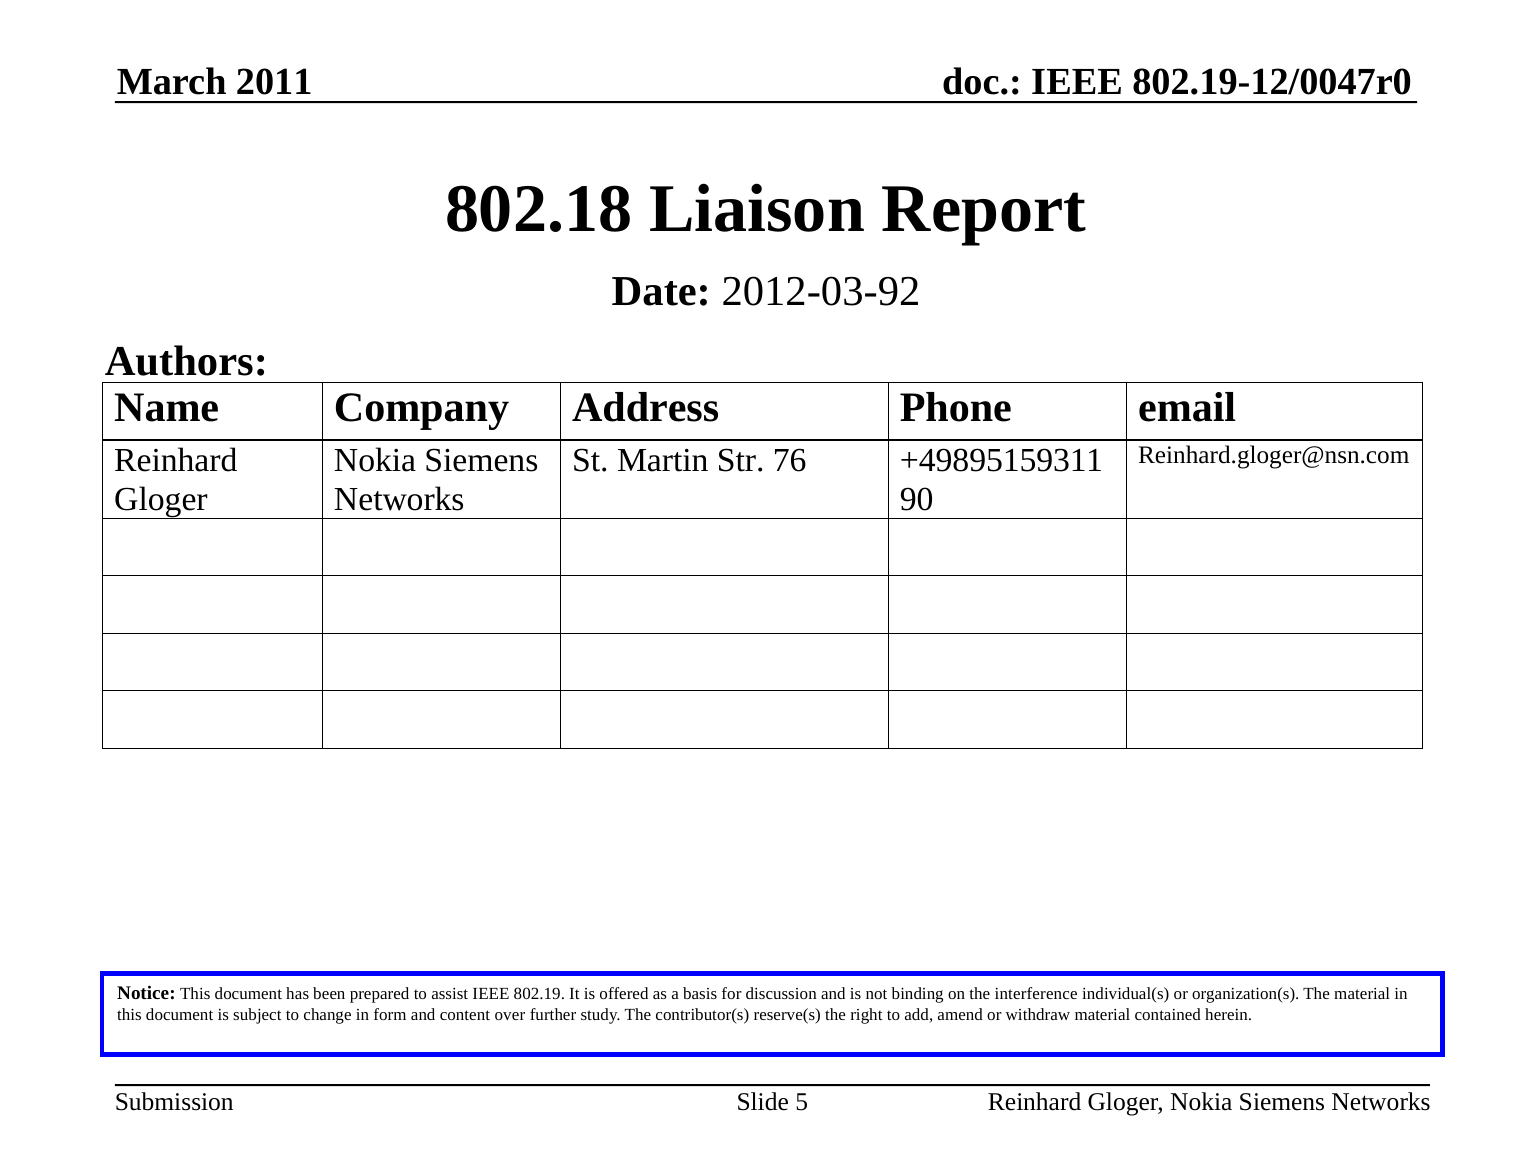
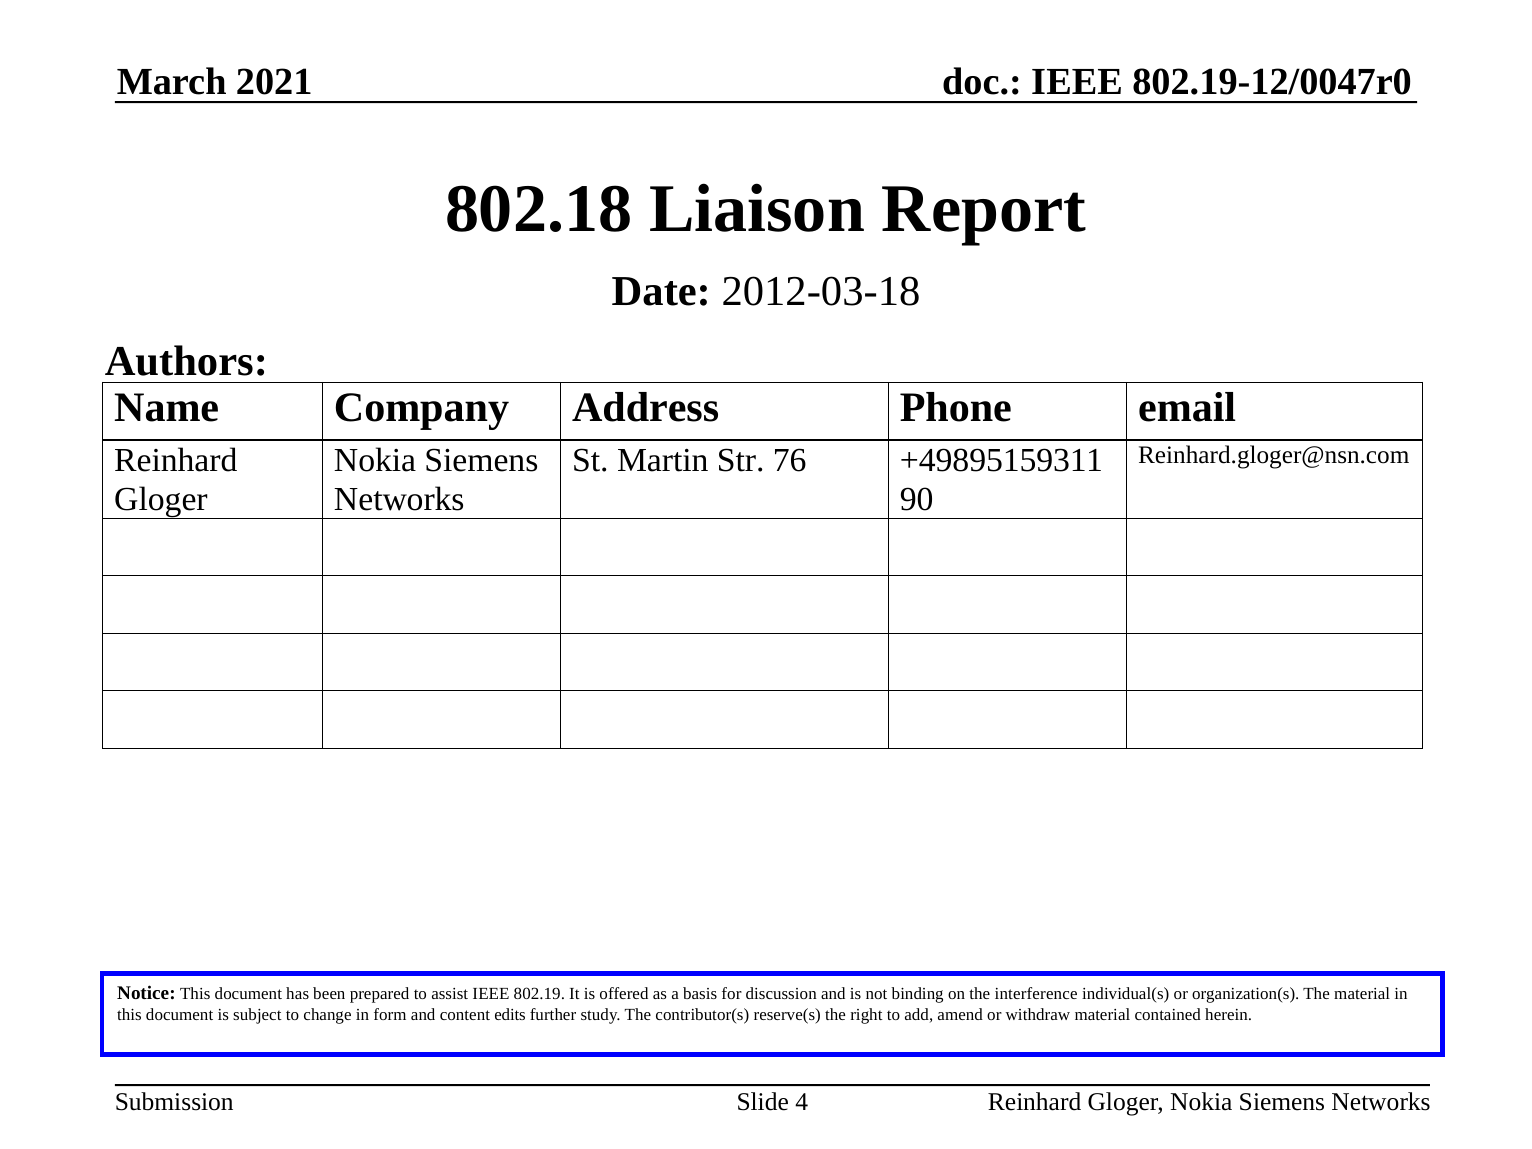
2011: 2011 -> 2021 (274, 82)
2012-03-92: 2012-03-92 -> 2012-03-18 (821, 292)
over: over -> edits (510, 1015)
5: 5 -> 4 (802, 1102)
